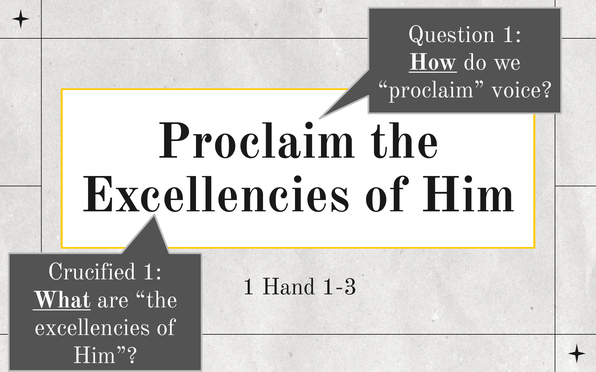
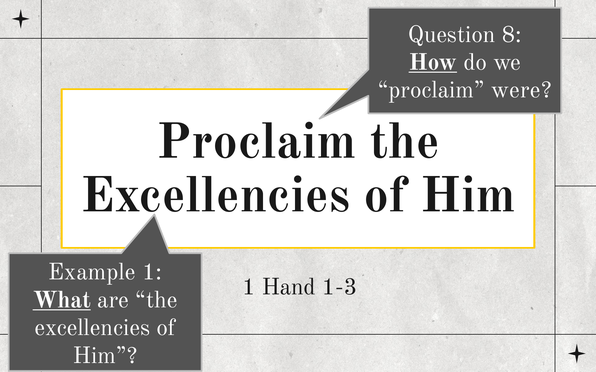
Question 1: 1 -> 8 (512, 34)
voice: voice -> were (521, 90)
Crucified: Crucified -> Example (92, 272)
